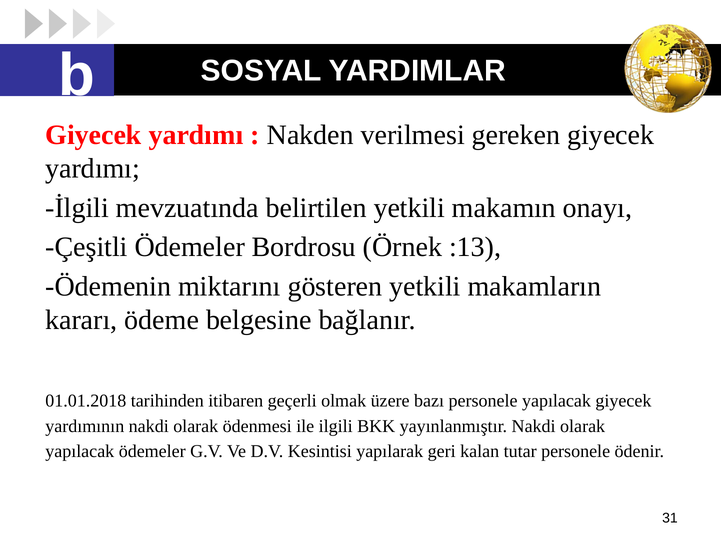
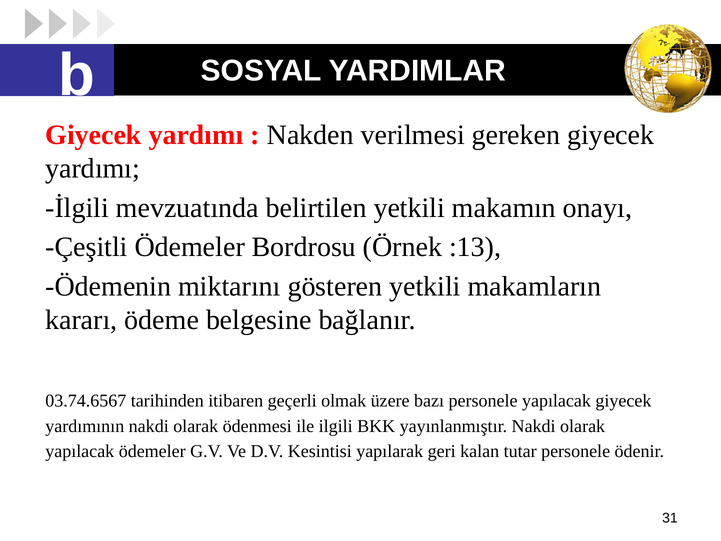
01.01.2018: 01.01.2018 -> 03.74.6567 (86, 401)
